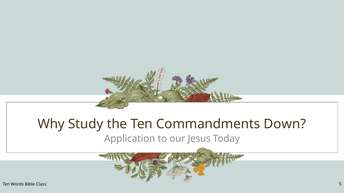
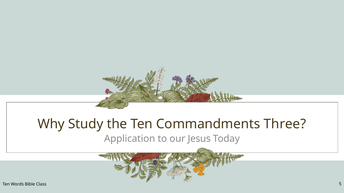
Down: Down -> Three (285, 124)
